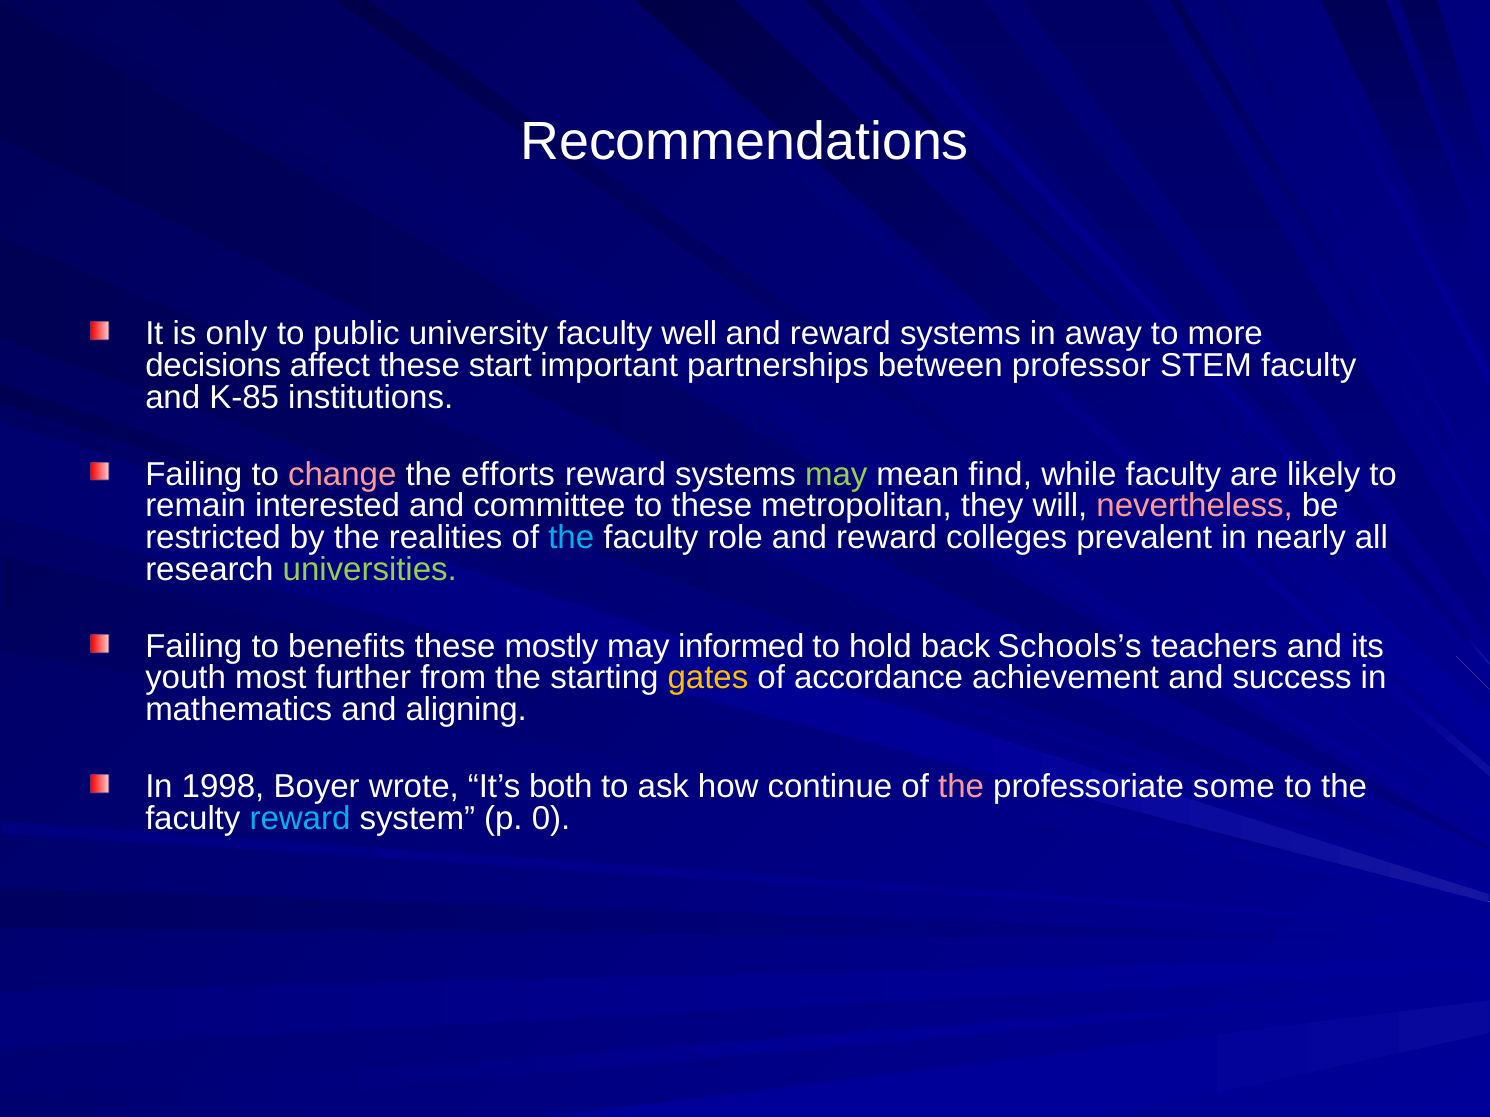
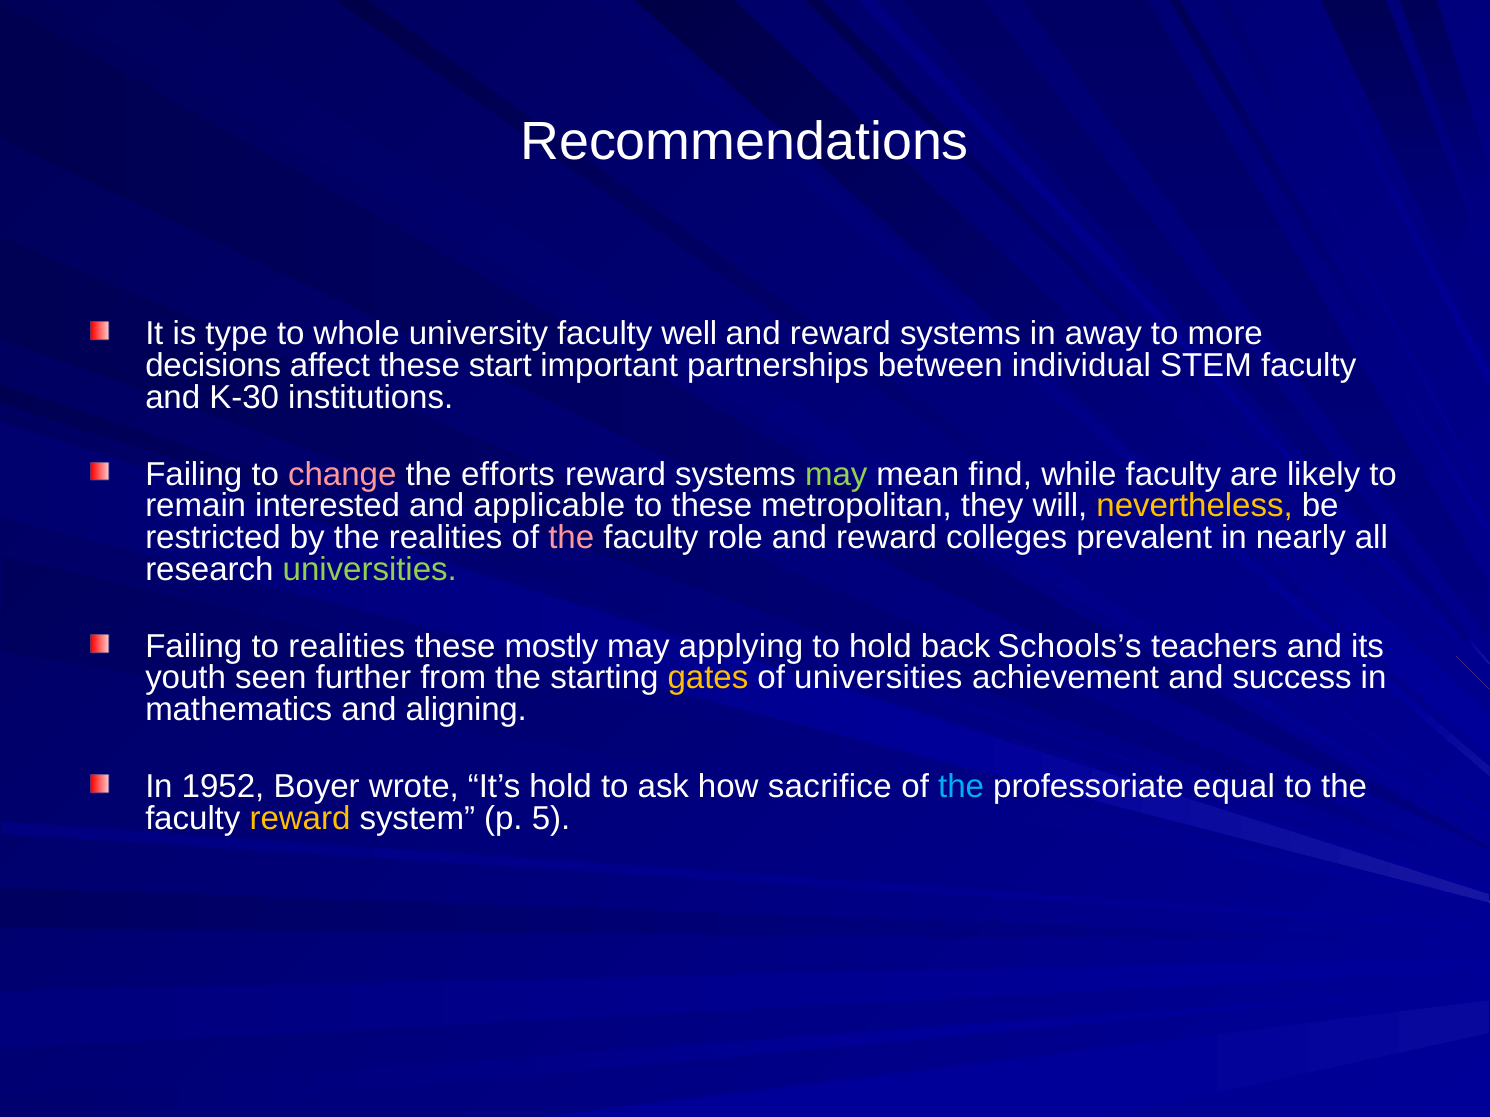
only: only -> type (237, 334)
public: public -> whole (357, 334)
professor: professor -> individual (1081, 366)
K-85: K-85 -> K-30 (244, 398)
committee: committee -> applicable (549, 506)
nevertheless colour: pink -> yellow (1195, 506)
the colour: light blue -> pink (571, 538)
to benefits: benefits -> realities (347, 647)
informed: informed -> applying (741, 647)
most: most -> seen (271, 678)
of accordance: accordance -> universities (878, 678)
1998: 1998 -> 1952 (223, 787)
It’s both: both -> hold (561, 787)
continue: continue -> sacrifice (830, 787)
the colour: pink -> light blue (961, 787)
some: some -> equal (1234, 787)
reward colour: light blue -> yellow (300, 819)
0: 0 -> 5 (551, 819)
